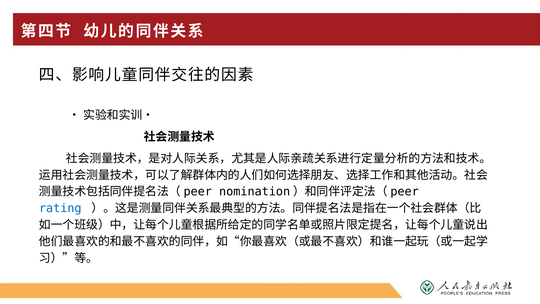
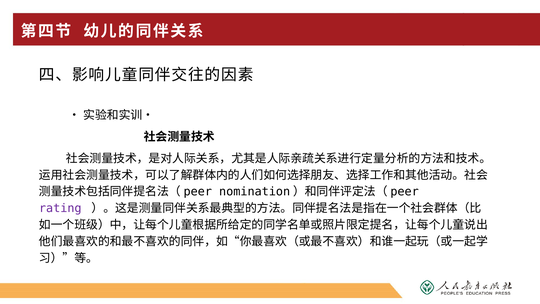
rating colour: blue -> purple (60, 208)
